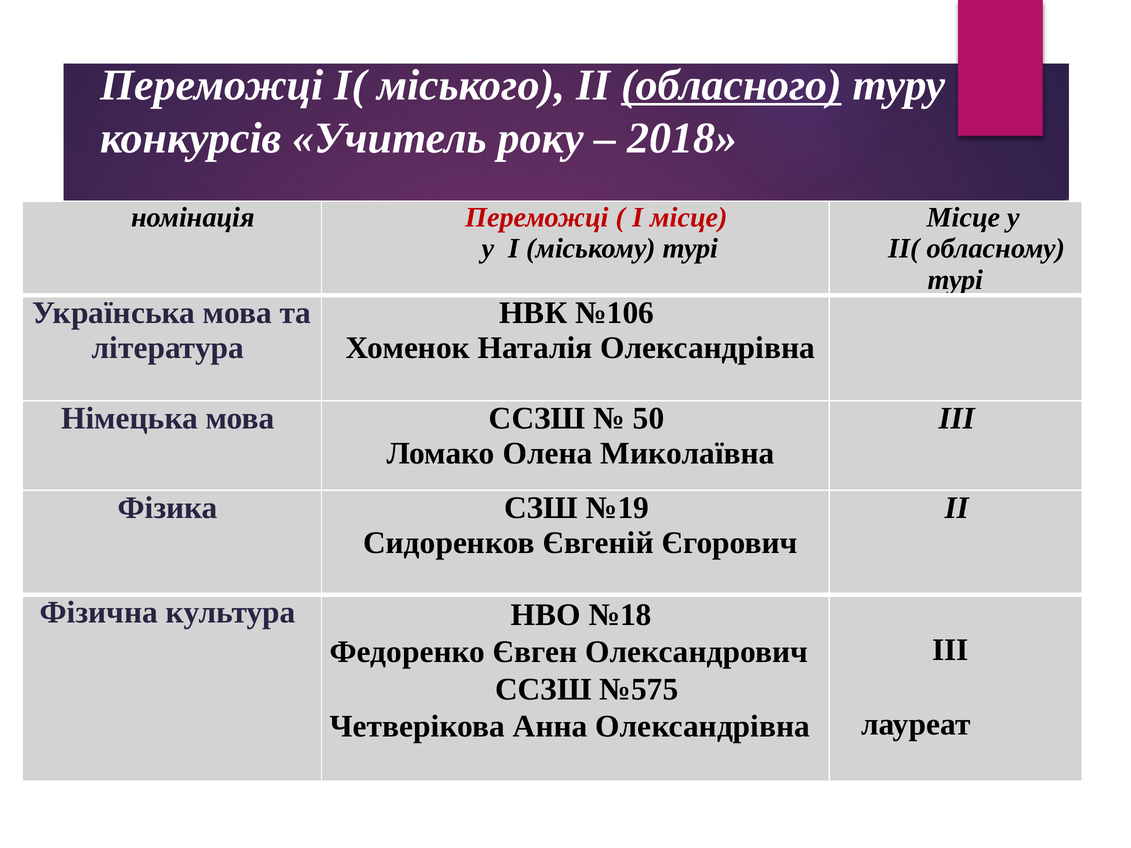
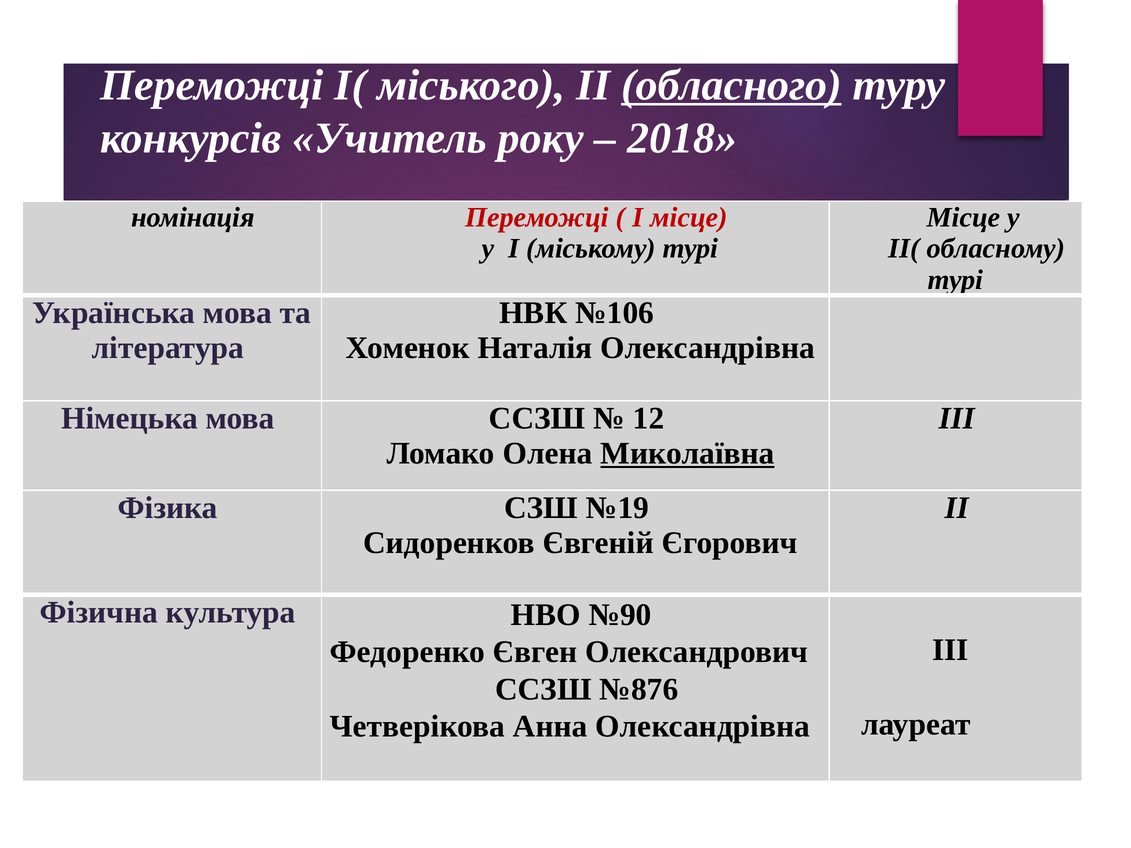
50: 50 -> 12 (649, 419)
Миколаївна underline: none -> present (687, 454)
№18: №18 -> №90 (620, 615)
№575: №575 -> №876 (639, 690)
